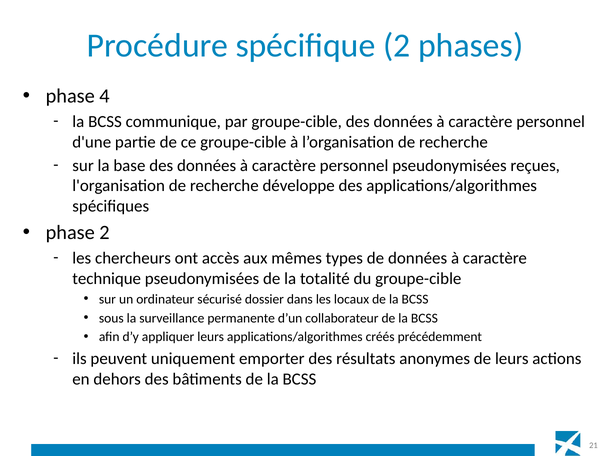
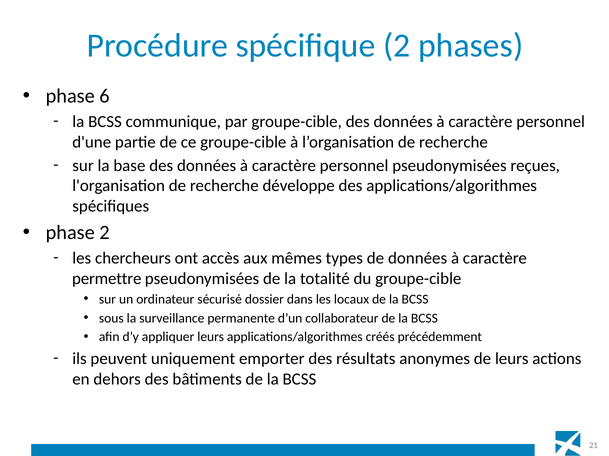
4: 4 -> 6 (104, 96)
technique: technique -> permettre (107, 279)
